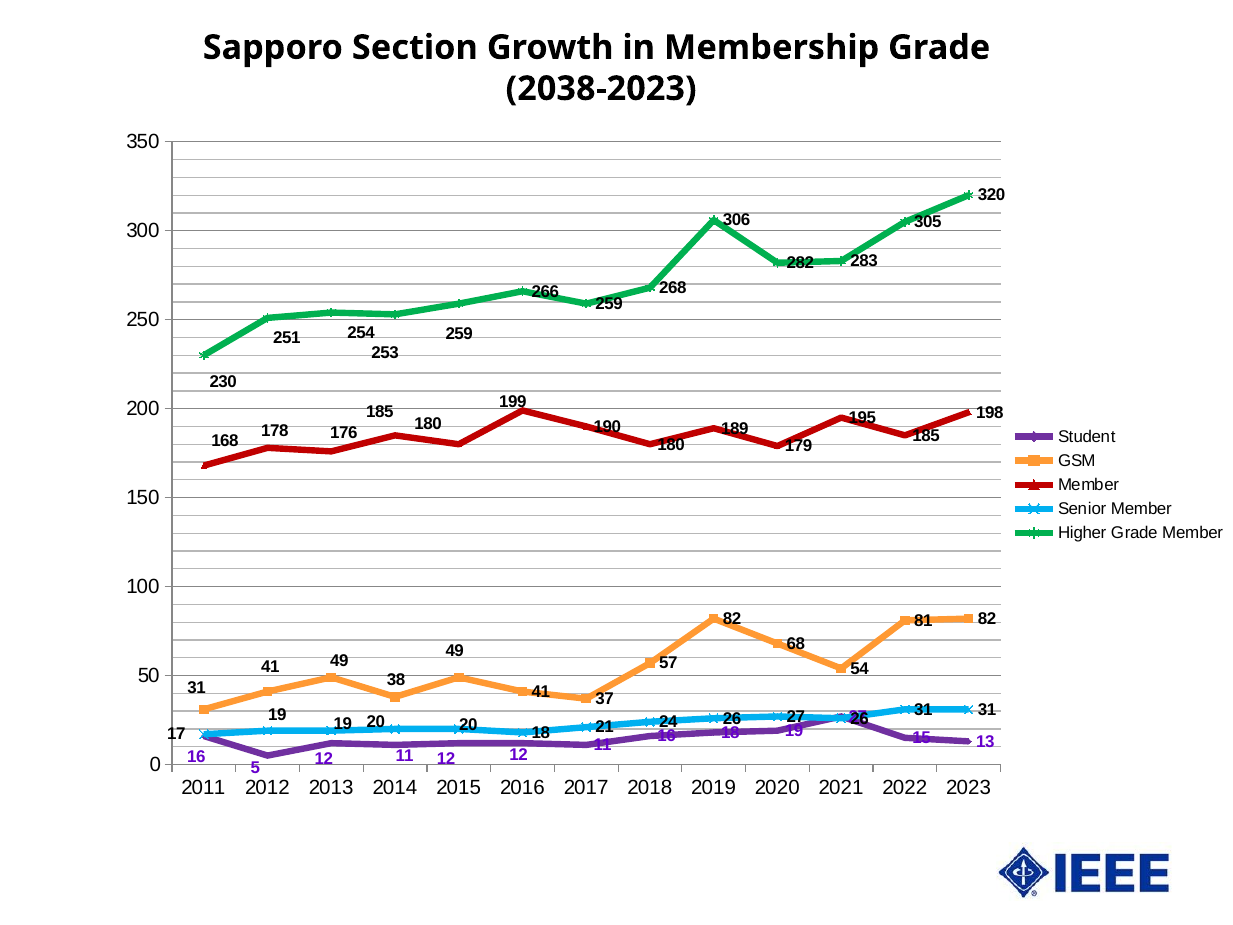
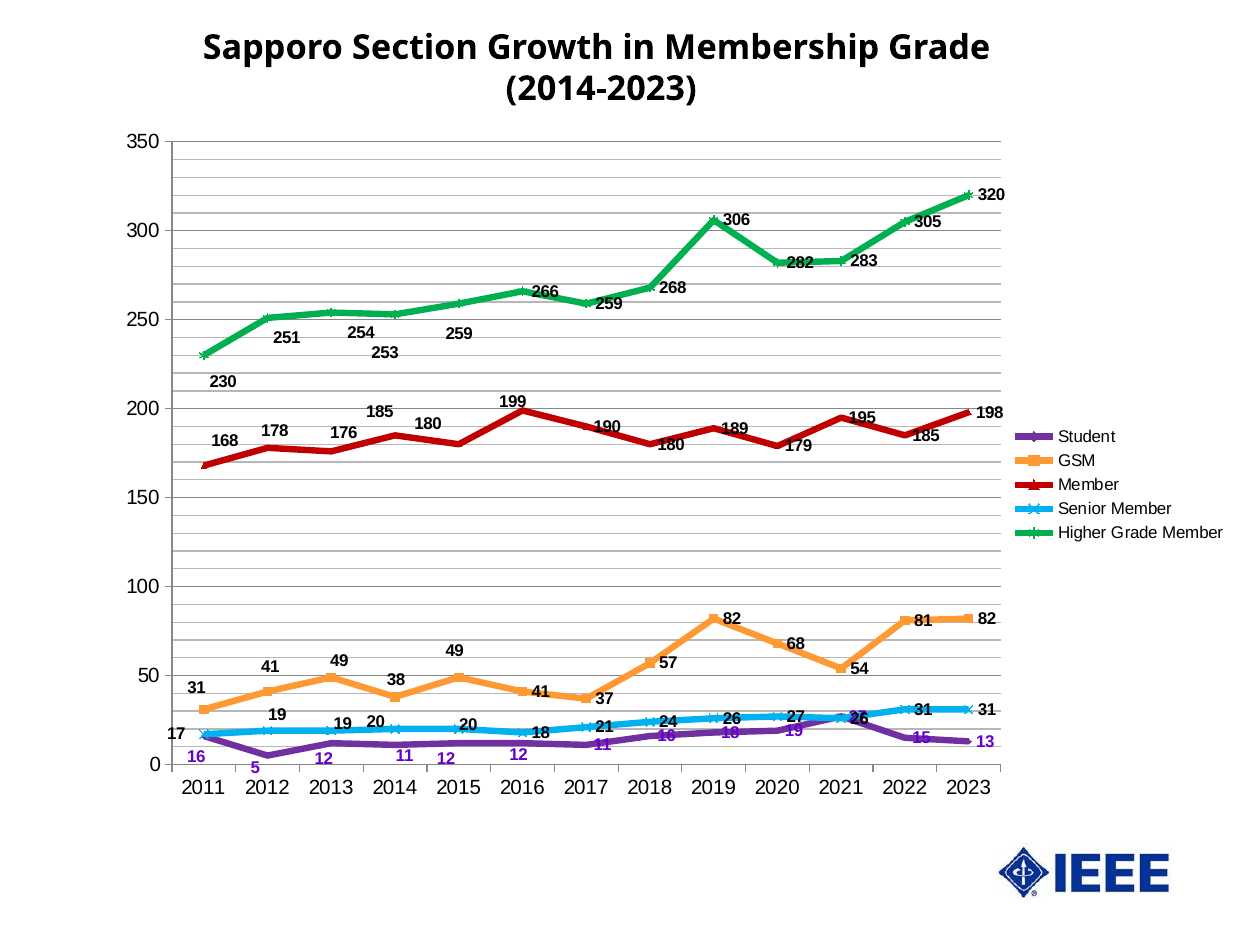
2038-2023: 2038-2023 -> 2014-2023 (601, 89)
